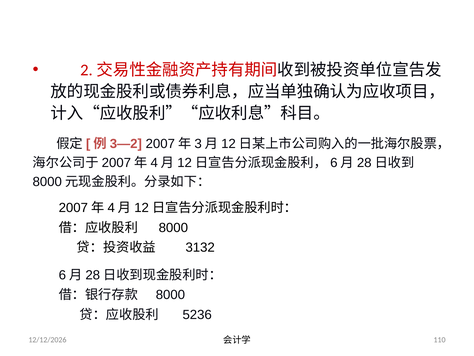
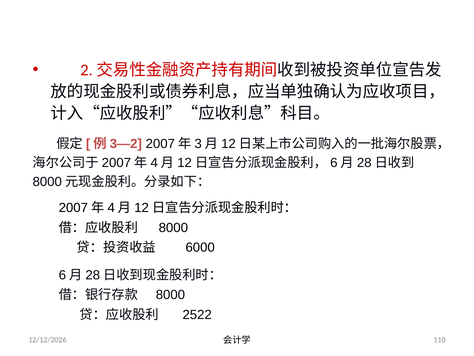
3132: 3132 -> 6000 (200, 247)
5236: 5236 -> 2522 (197, 314)
